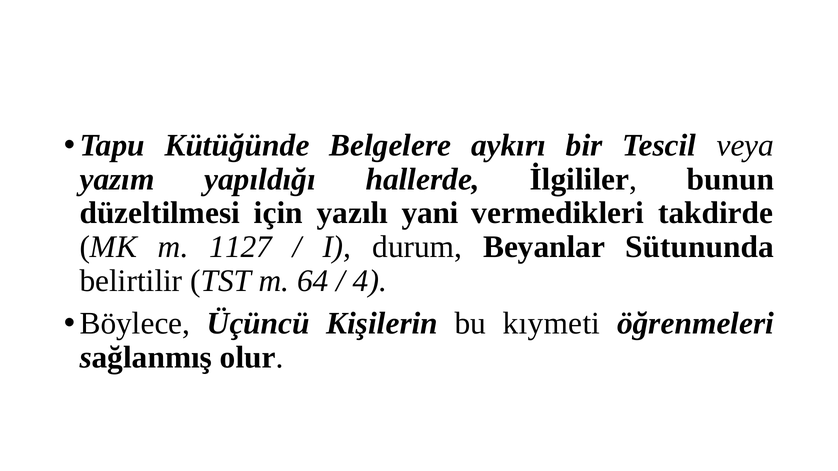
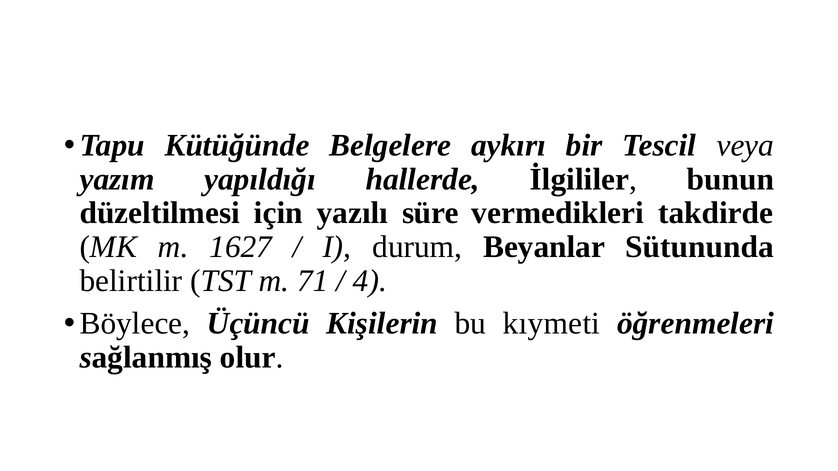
yani: yani -> süre (430, 213)
1127: 1127 -> 1627 (241, 247)
64: 64 -> 71 (313, 281)
